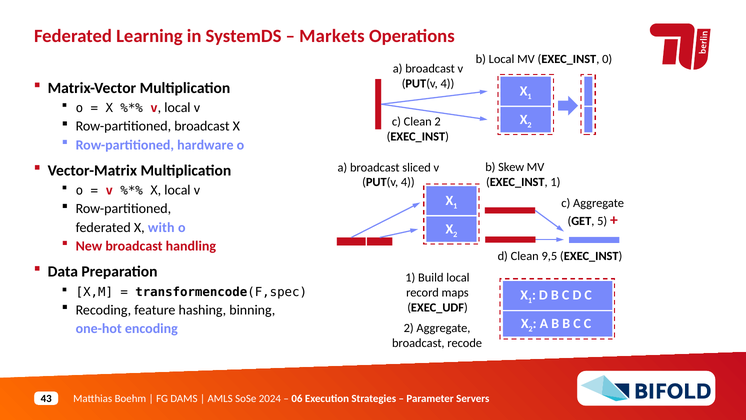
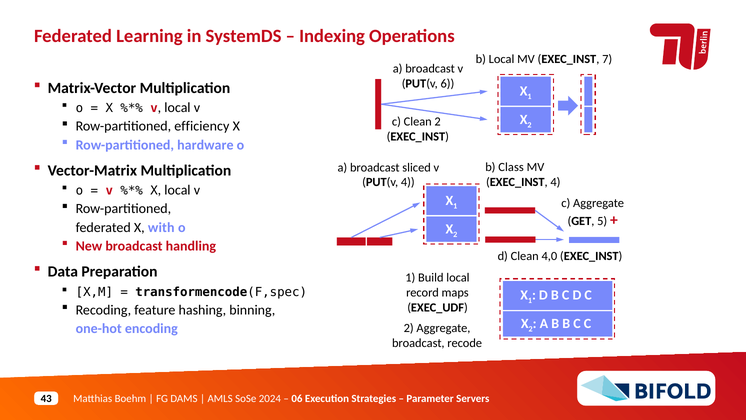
Markets: Markets -> Indexing (332, 36)
0: 0 -> 7 (607, 59)
4: 4 -> 6 (447, 84)
Row-partitioned broadcast: broadcast -> efficiency (202, 126)
Skew: Skew -> Class (511, 167)
EXEC_INST 1: 1 -> 4 (555, 182)
9,5: 9,5 -> 4,0 (549, 256)
